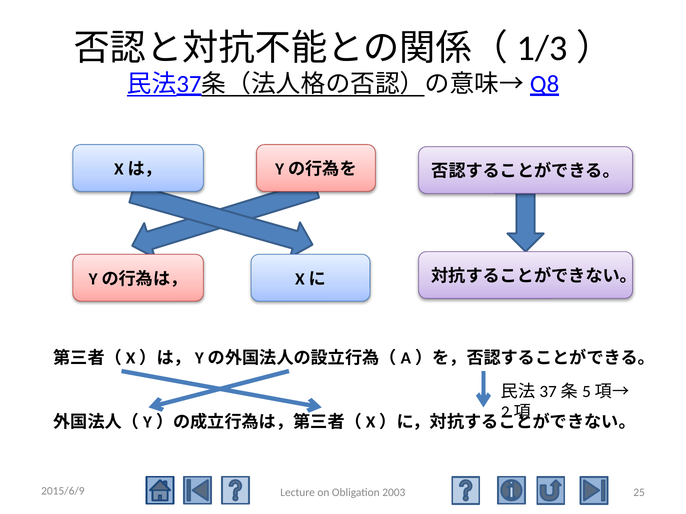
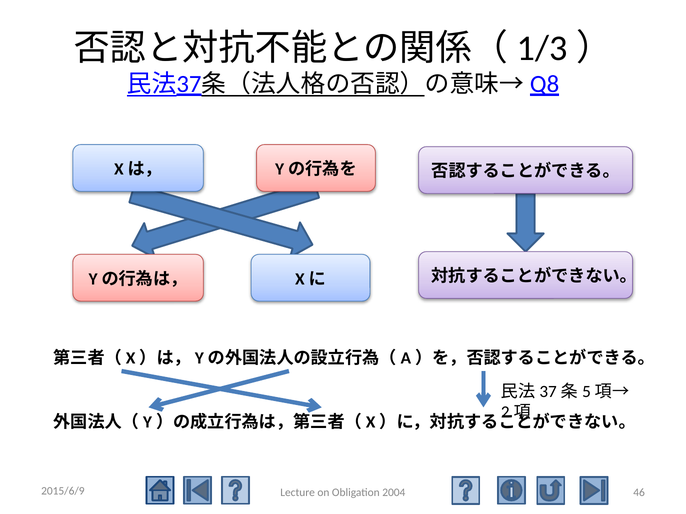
25: 25 -> 46 (639, 493)
2003: 2003 -> 2004 (394, 493)
